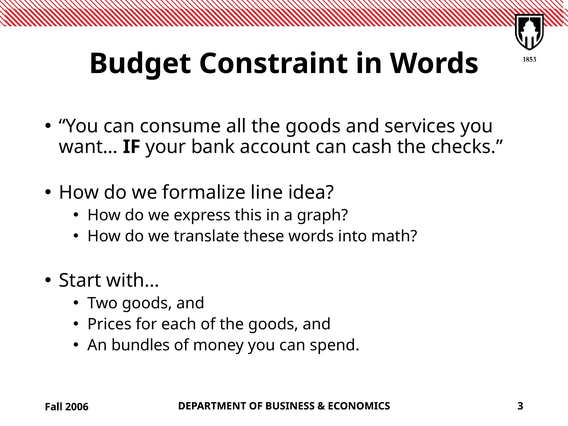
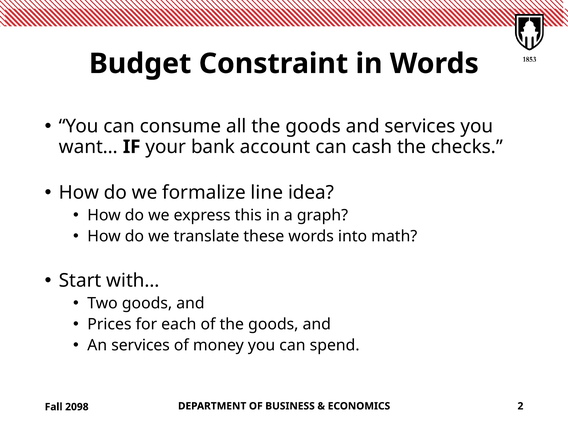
An bundles: bundles -> services (141, 345)
3: 3 -> 2 (520, 406)
2006: 2006 -> 2098 (77, 407)
